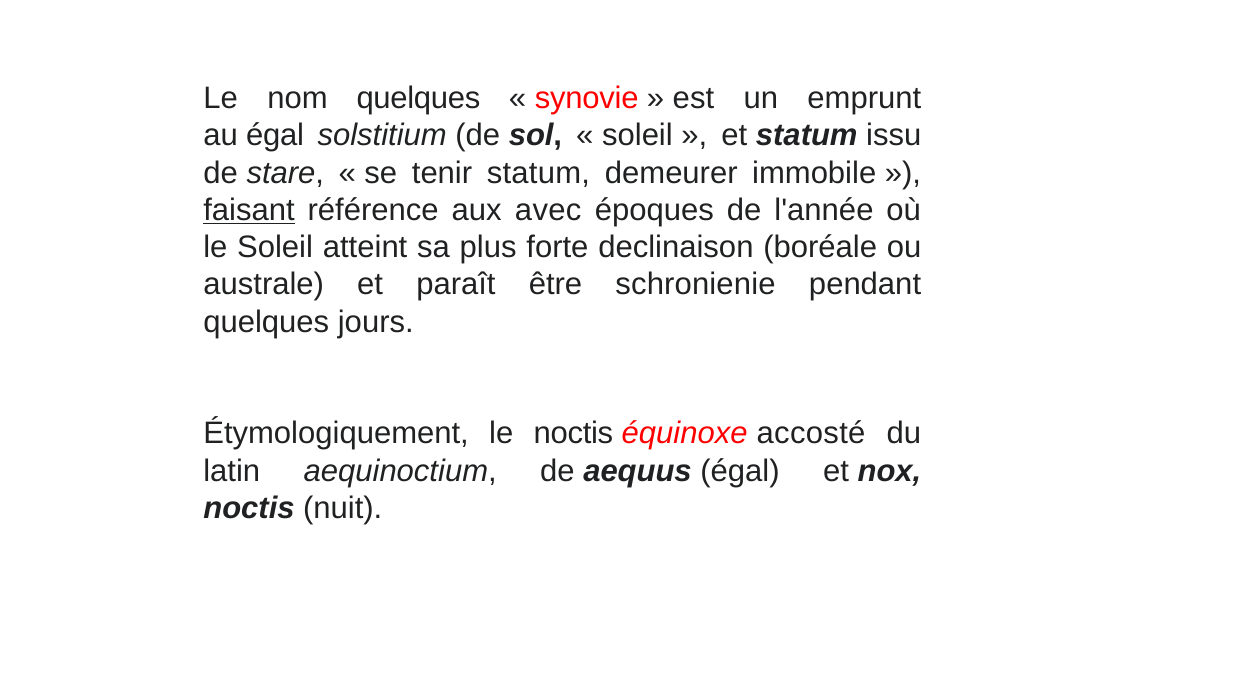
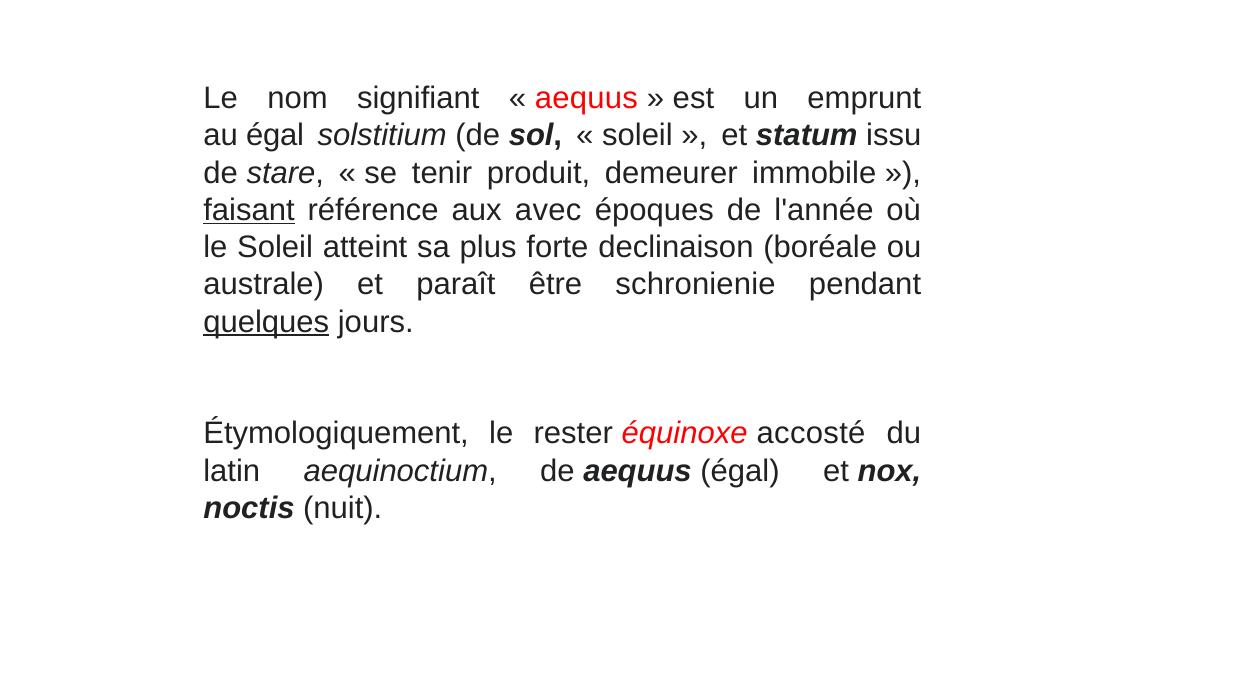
nom quelques: quelques -> signifiant (418, 99)
synovie: synovie -> aequus (586, 99)
tenir statum: statum -> produit (539, 173)
quelques underline: none -> present (266, 322)
le noctis: noctis -> rester (573, 434)
